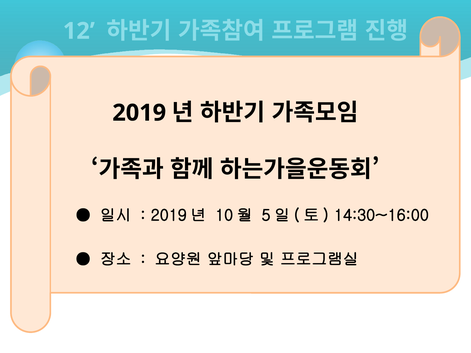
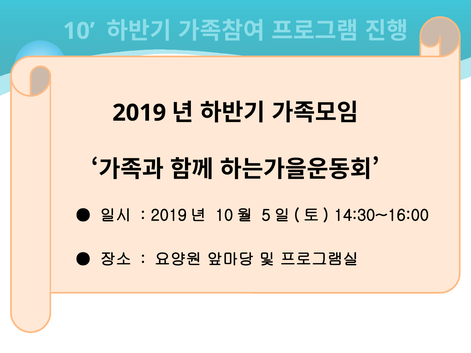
12: 12 -> 10 (79, 31)
